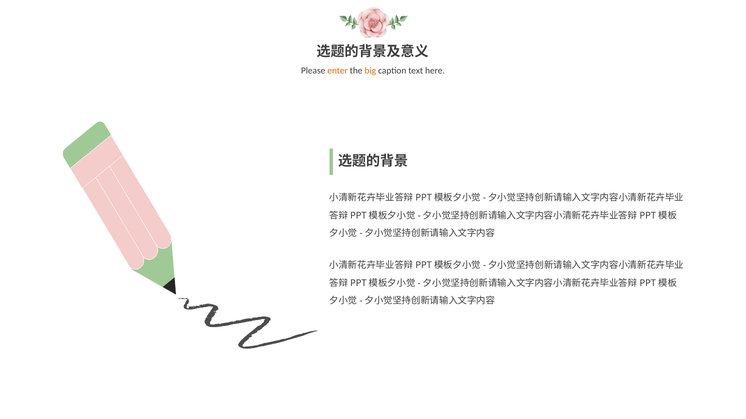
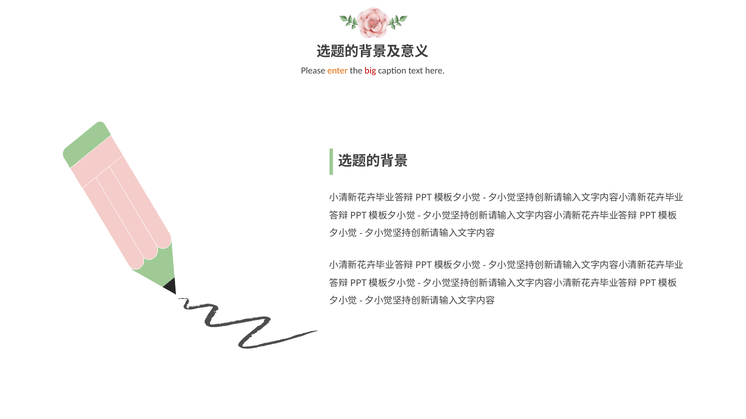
big colour: orange -> red (370, 71)
